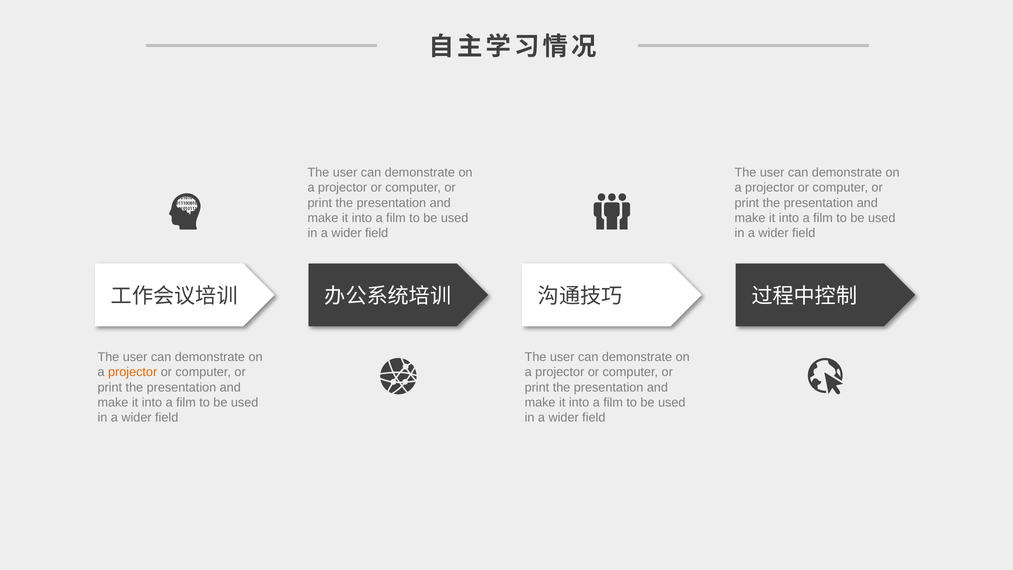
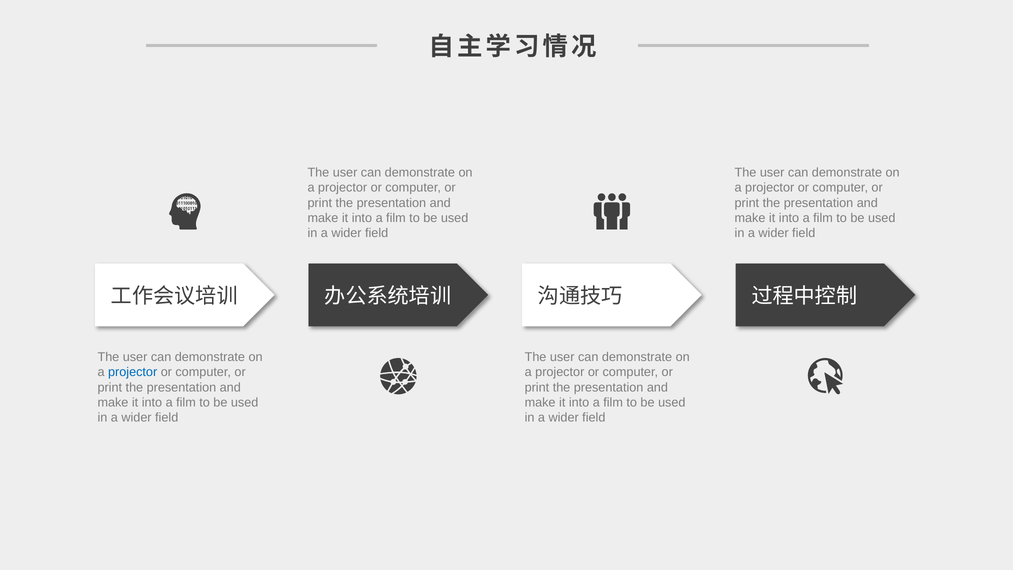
projector colour: orange -> blue (133, 372)
